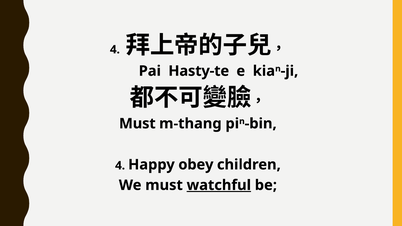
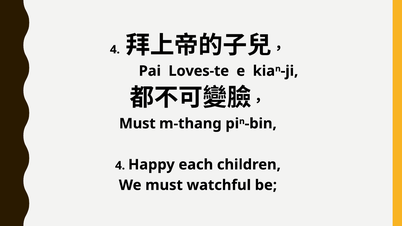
Hasty-te: Hasty-te -> Loves-te (199, 71)
obey: obey -> each (196, 165)
watchful underline: present -> none (219, 185)
